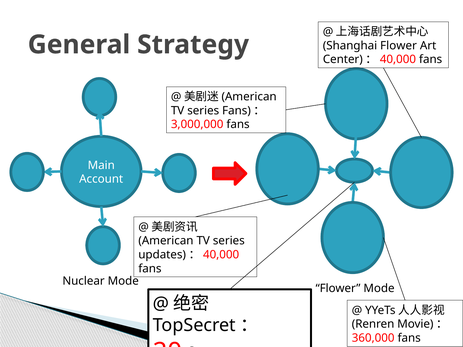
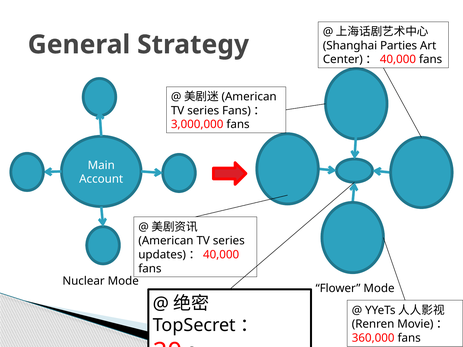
Flower: Flower -> Parties (399, 46)
